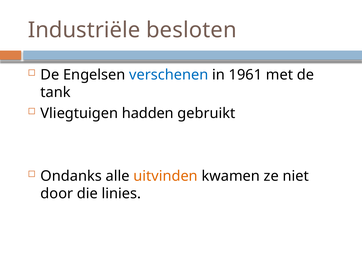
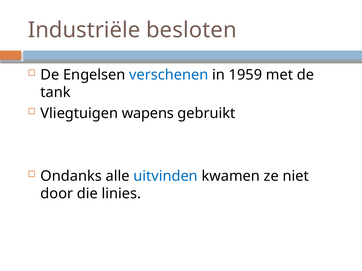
1961: 1961 -> 1959 (245, 75)
hadden: hadden -> wapens (148, 113)
uitvinden colour: orange -> blue (166, 176)
